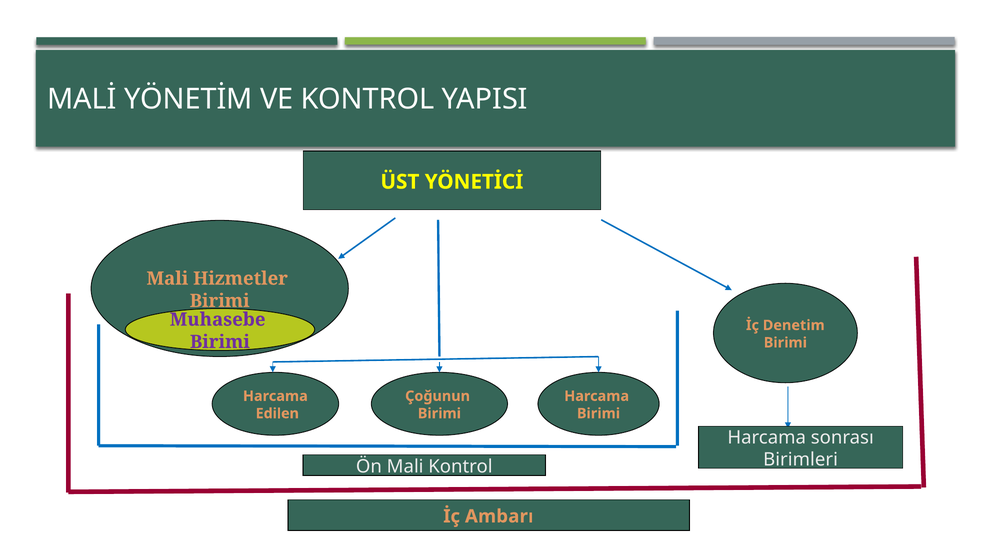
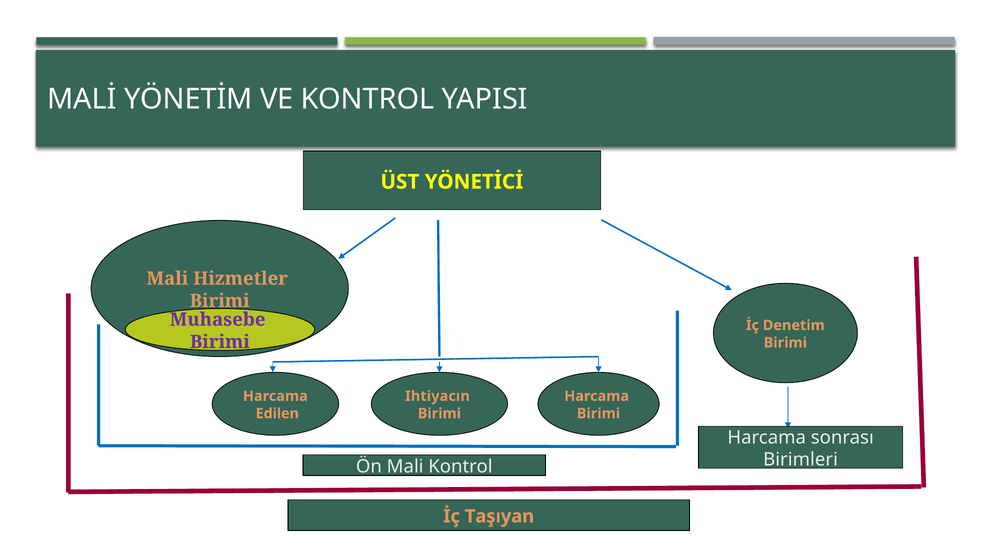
Çoğunun: Çoğunun -> Ihtiyacın (437, 396)
Ambarı: Ambarı -> Taşıyan (499, 516)
